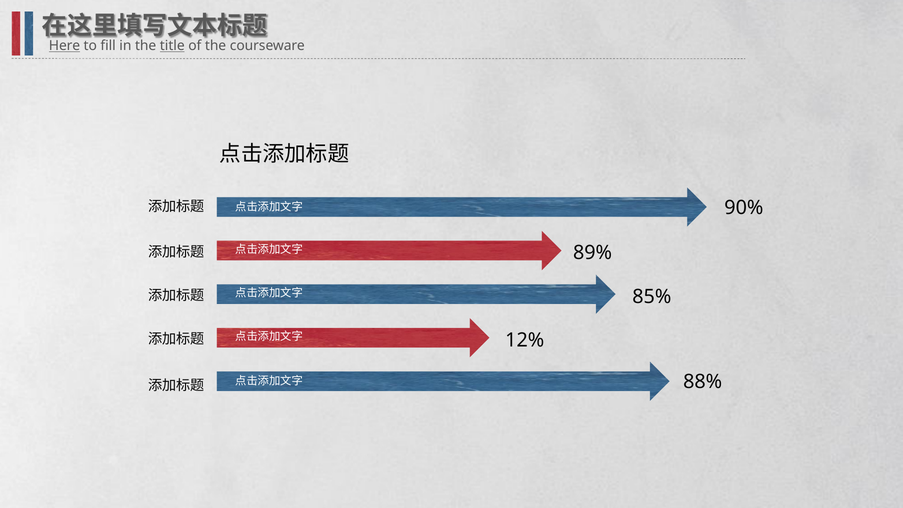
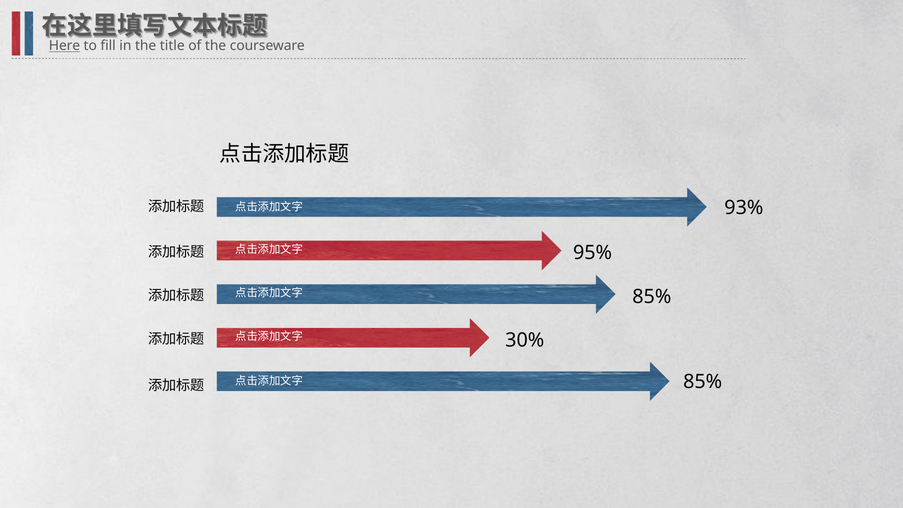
title underline: present -> none (172, 46)
90%: 90% -> 93% (744, 208)
89%: 89% -> 95% (593, 253)
12%: 12% -> 30% (525, 340)
88%: 88% -> 85% (703, 382)
